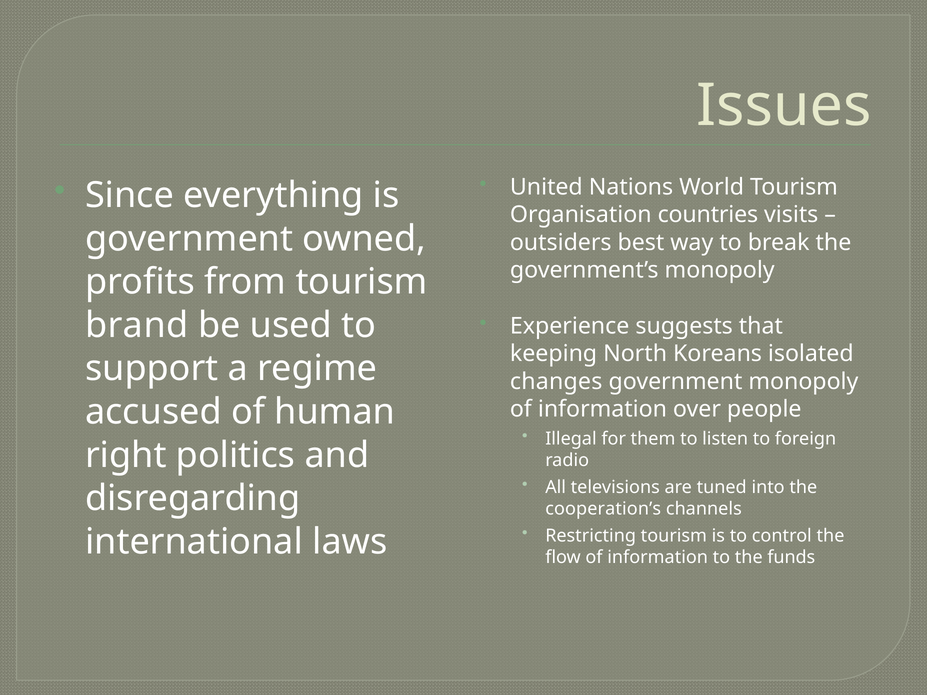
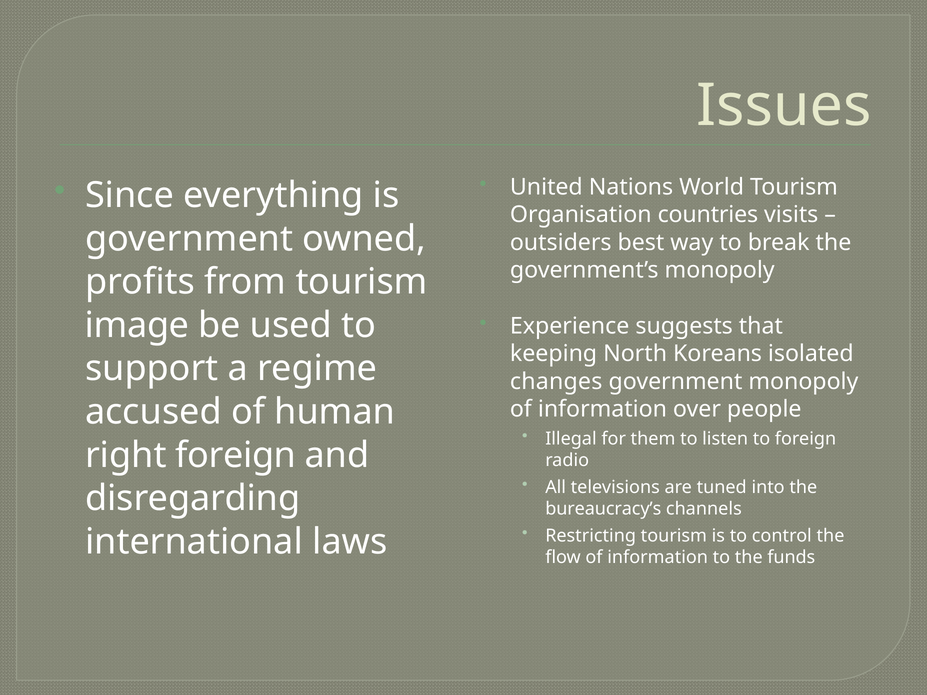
brand: brand -> image (137, 325)
right politics: politics -> foreign (236, 455)
cooperation’s: cooperation’s -> bureaucracy’s (603, 509)
